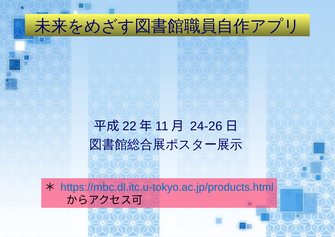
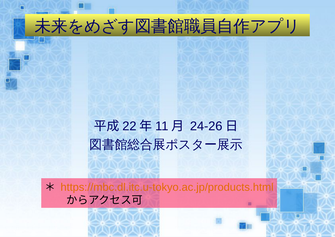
https://mbc.dl.itc.u-tokyo.ac.jp/products.html colour: blue -> orange (167, 187)
